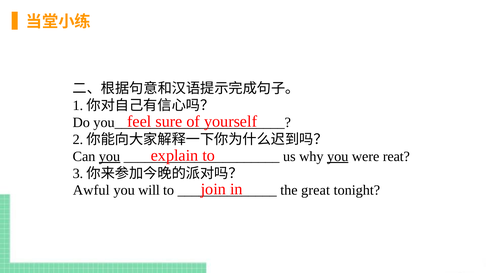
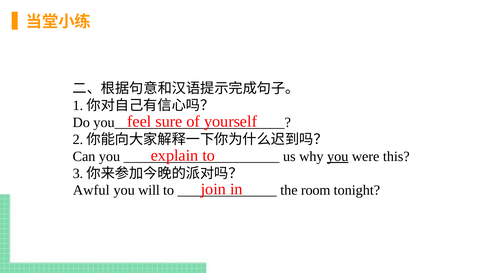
you underline: present -> none (110, 157)
reat: reat -> this (396, 157)
great: great -> room (316, 191)
